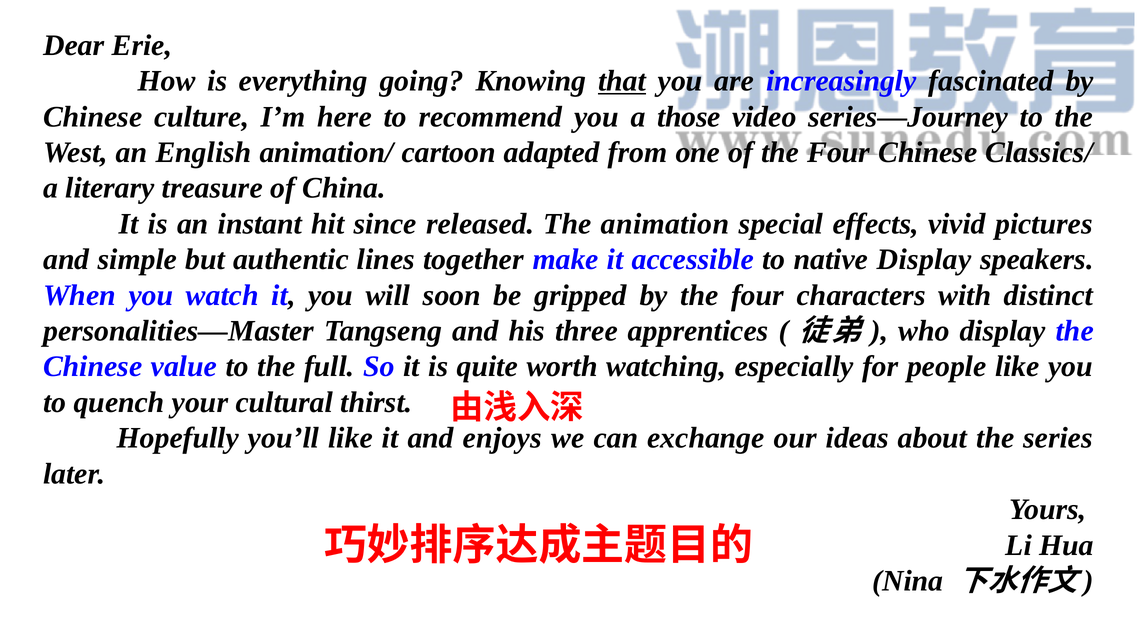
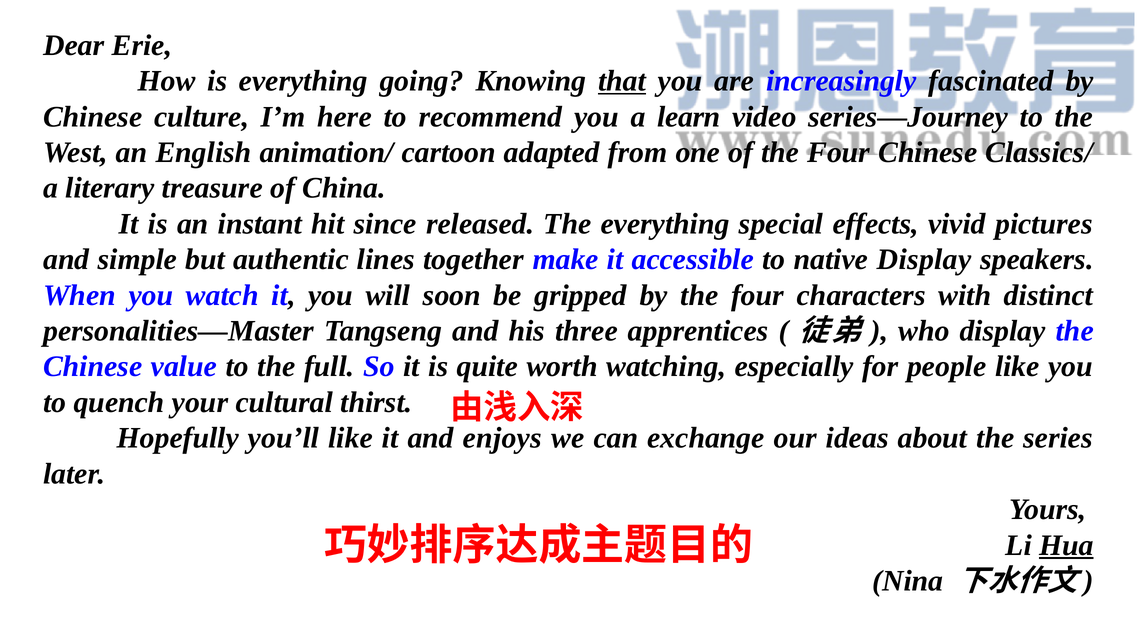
those: those -> learn (689, 117)
The animation: animation -> everything (665, 224)
Hua underline: none -> present (1066, 546)
